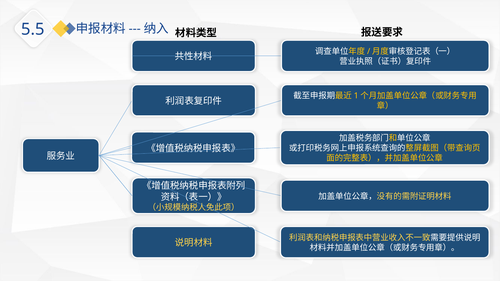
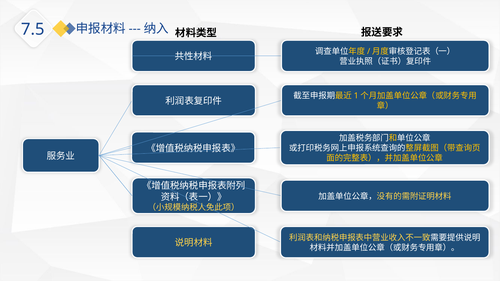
5.5: 5.5 -> 7.5 (33, 29)
